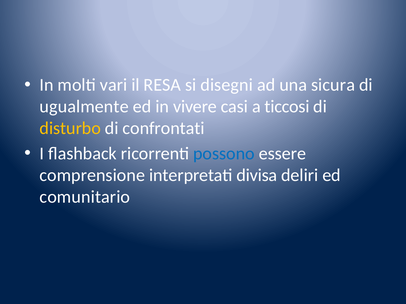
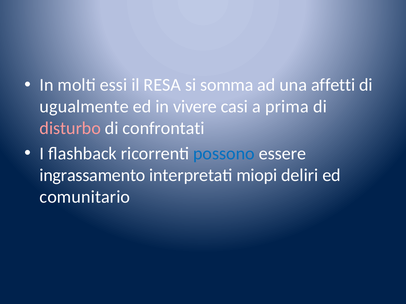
vari: vari -> essi (114, 85)
disegni: disegni -> somma (227, 85)
sicura: sicura -> affetti (333, 85)
ticcosi: ticcosi -> prima (287, 107)
disturbo colour: yellow -> pink (70, 128)
comprensione: comprensione -> ingrassamento (92, 175)
divisa: divisa -> miopi (257, 175)
